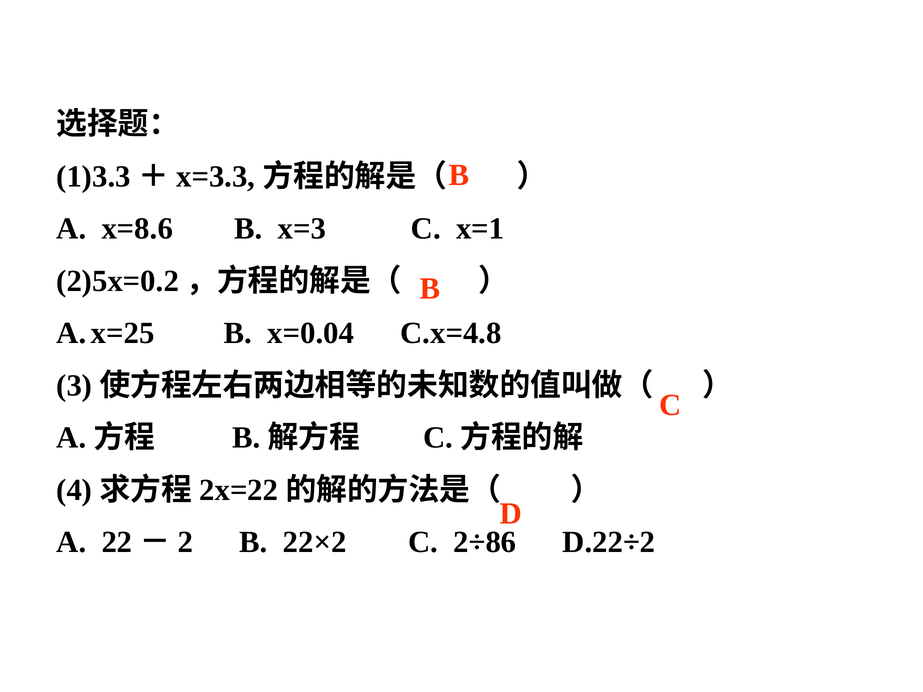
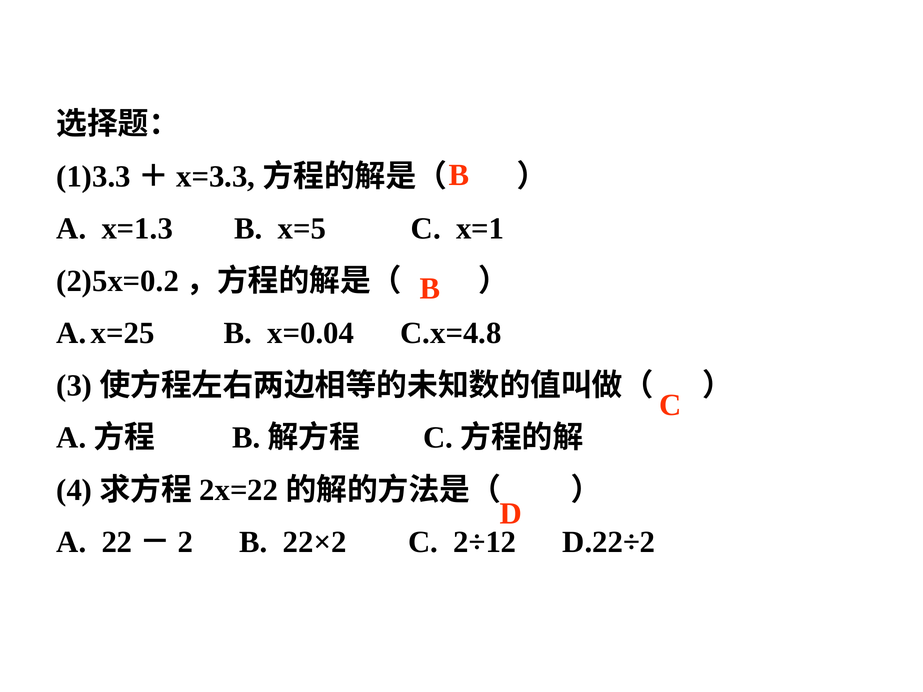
x=8.6: x=8.6 -> x=1.3 (137, 229)
x=3: x=3 -> x=5 (302, 229)
2÷86: 2÷86 -> 2÷12 (485, 543)
